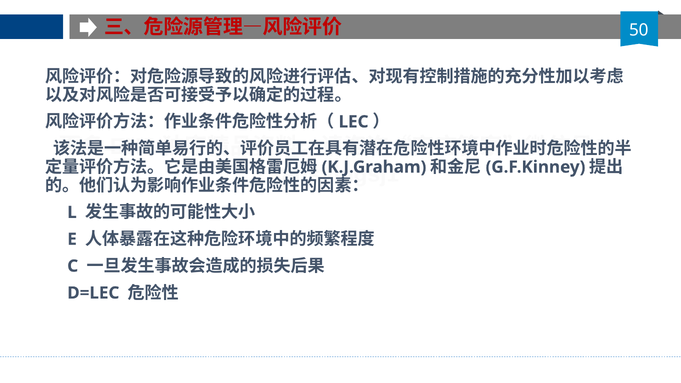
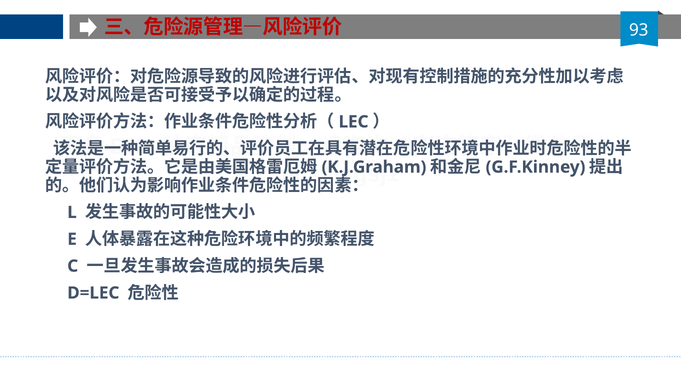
50: 50 -> 93 (639, 30)
